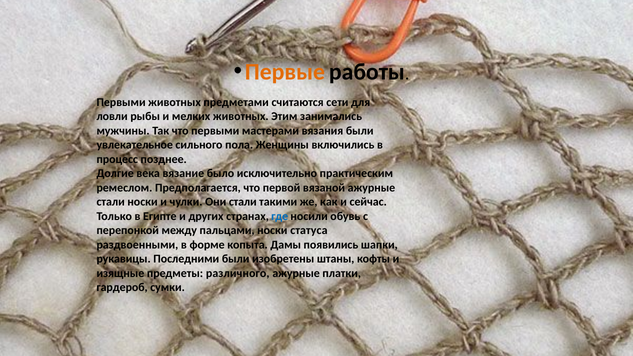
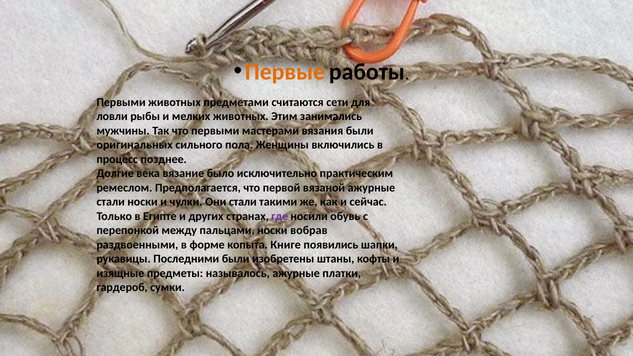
увлекательное: увлекательное -> оригинальных (135, 145)
где colour: blue -> purple (280, 216)
статуса: статуса -> вобрав (309, 231)
Дамы: Дамы -> Книге (286, 245)
различного: различного -> называлось (238, 273)
